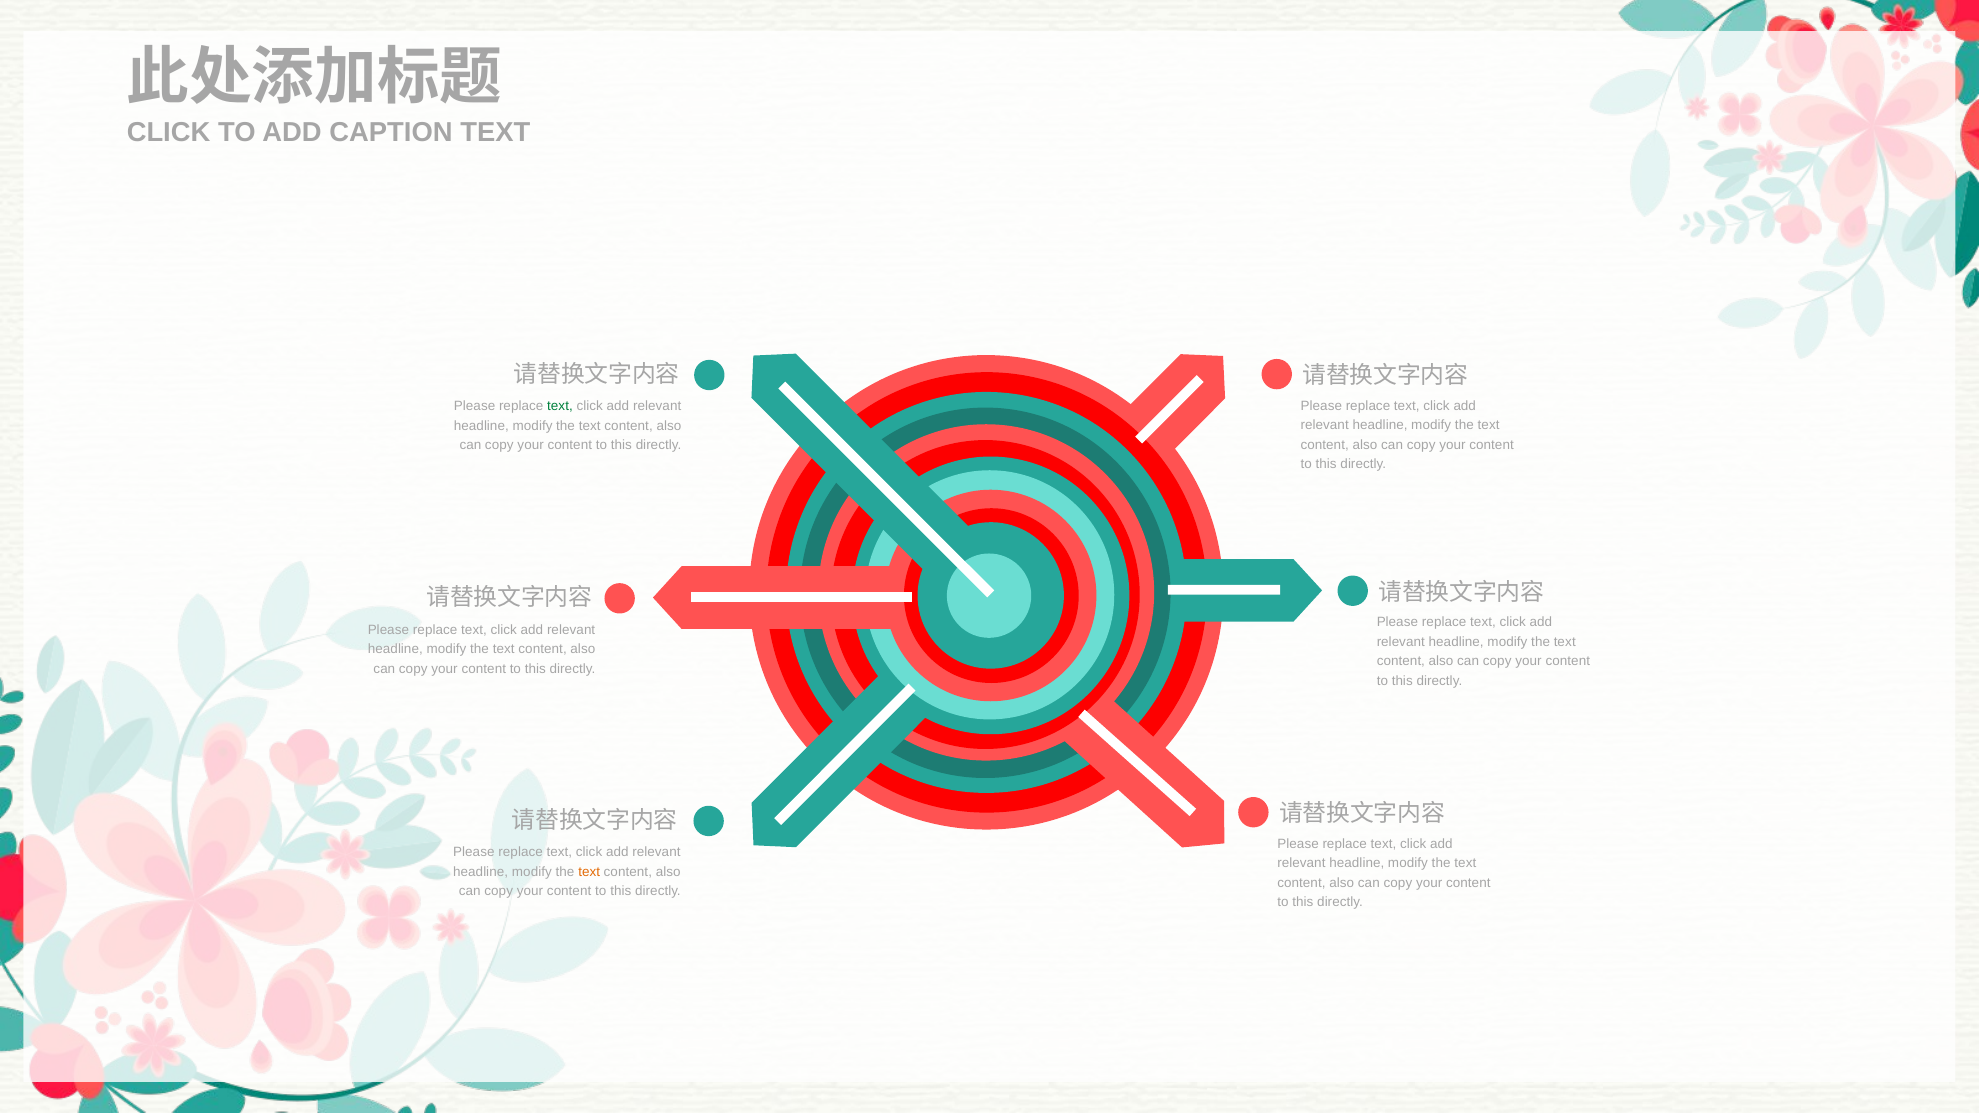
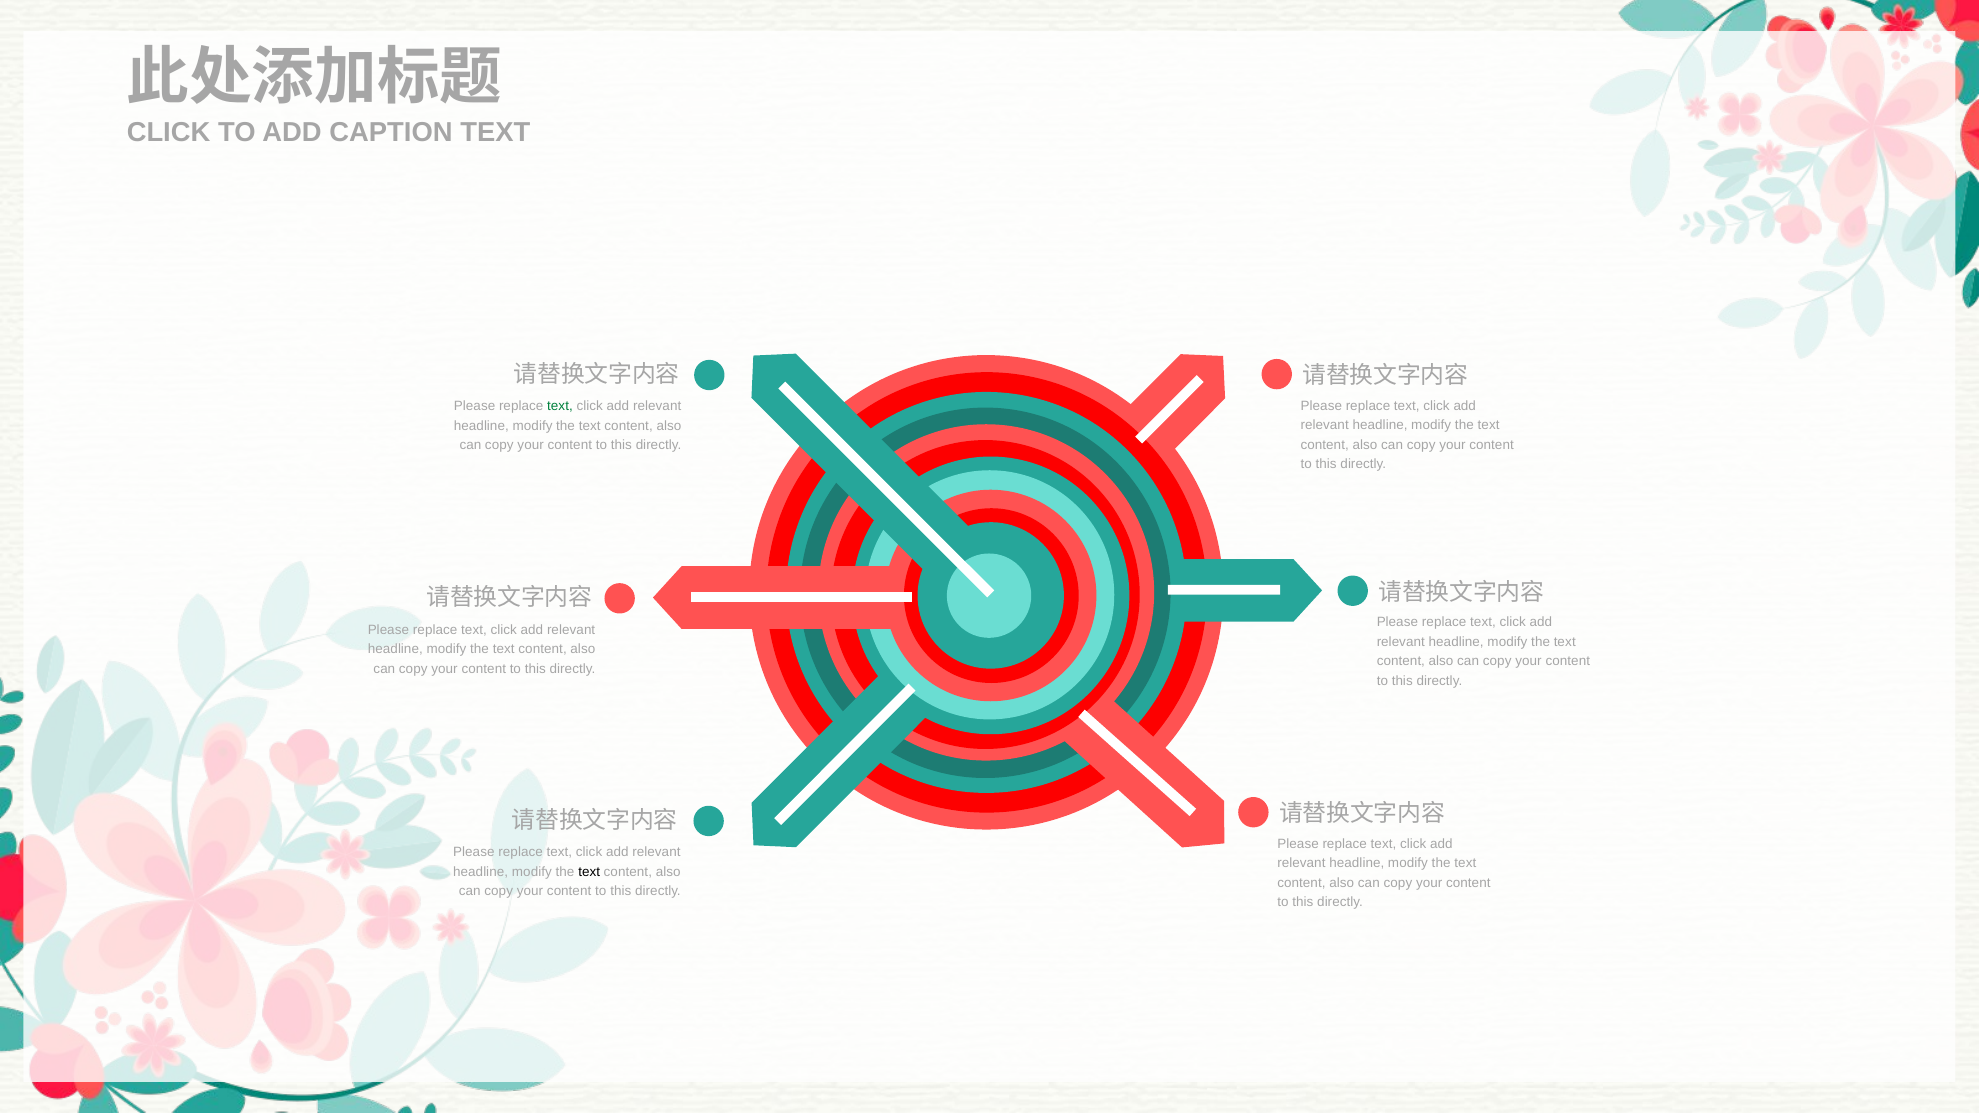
text colour: orange -> black (589, 872)
